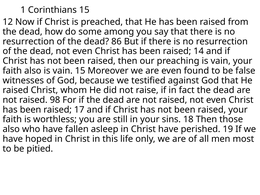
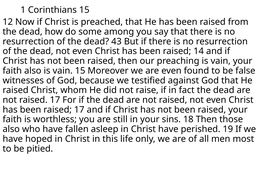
86: 86 -> 43 (116, 41)
not raised 98: 98 -> 17 (55, 100)
